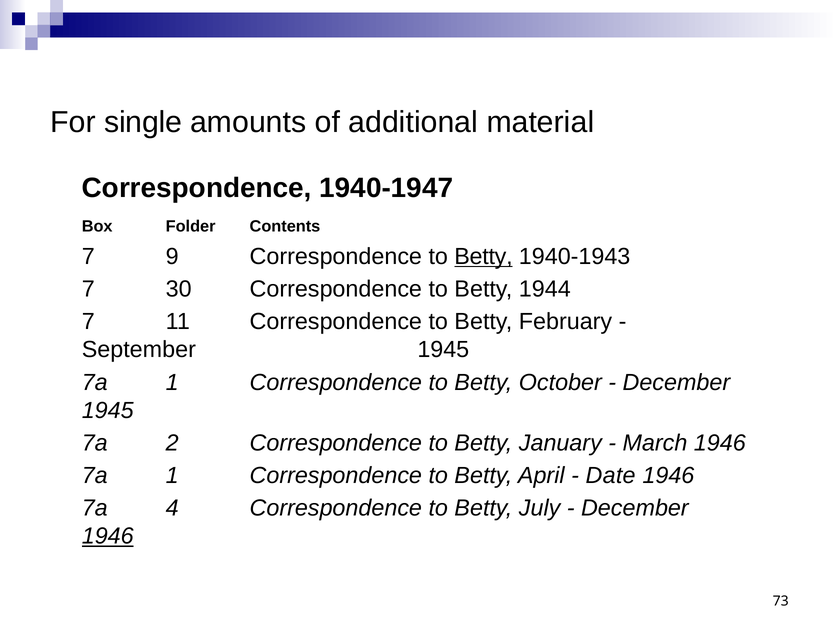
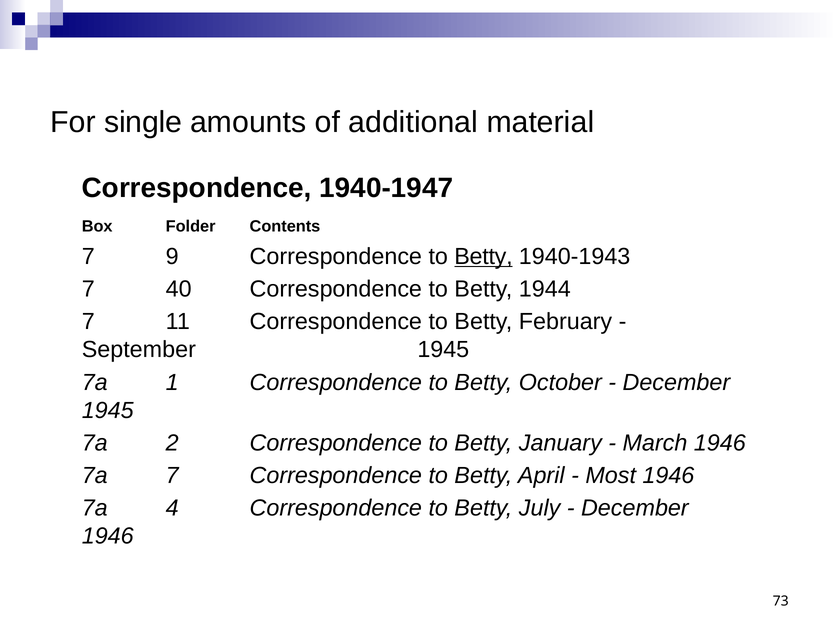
30: 30 -> 40 (179, 289)
1: 1 -> 7 (172, 476)
Date: Date -> Most (611, 476)
1946 underline: present -> none (108, 536)
